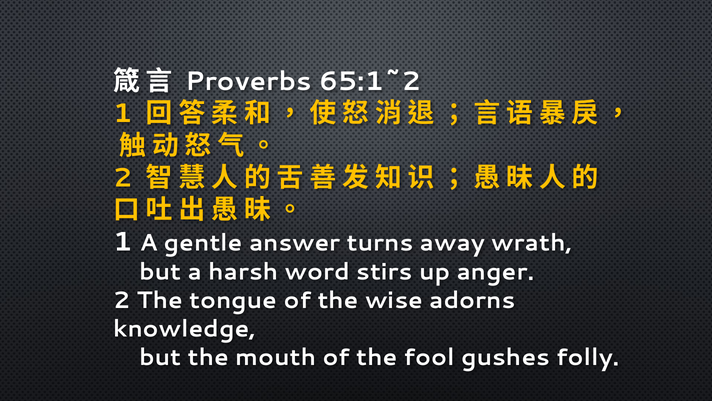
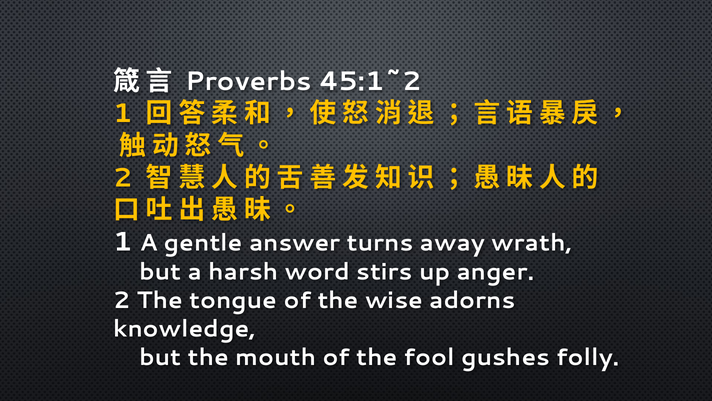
65:1~2: 65:1~2 -> 45:1~2 (370, 81)
